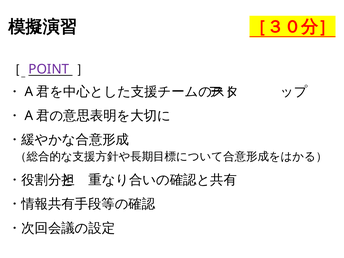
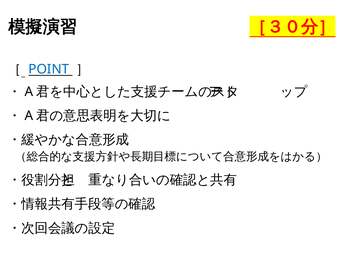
POINT colour: purple -> blue (49, 69)
